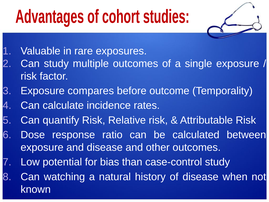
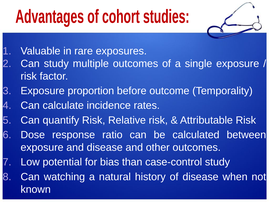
compares: compares -> proportion (91, 91)
